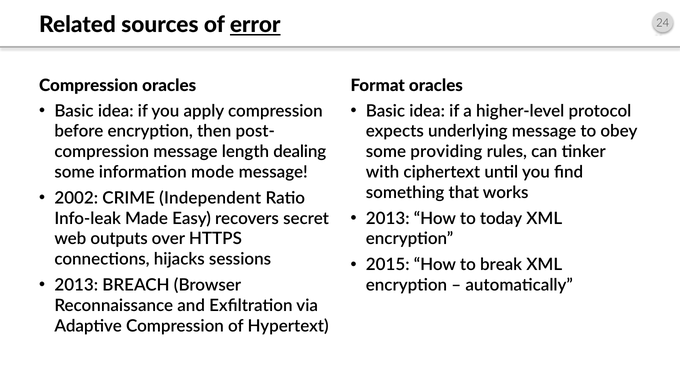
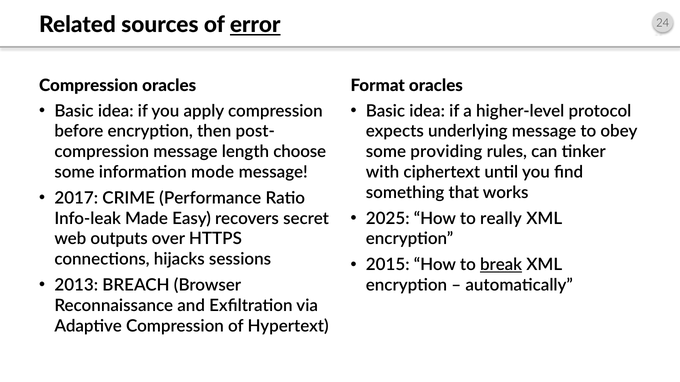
dealing: dealing -> choose (300, 152)
2002: 2002 -> 2017 (76, 198)
Independent: Independent -> Performance (210, 198)
2013: 2013 -> 2025 (388, 219)
today: today -> really (501, 219)
break underline: none -> present (501, 265)
